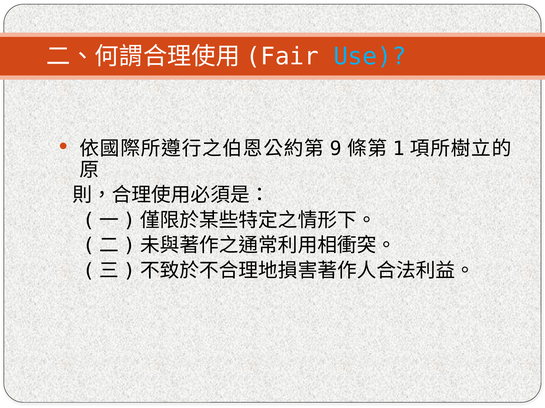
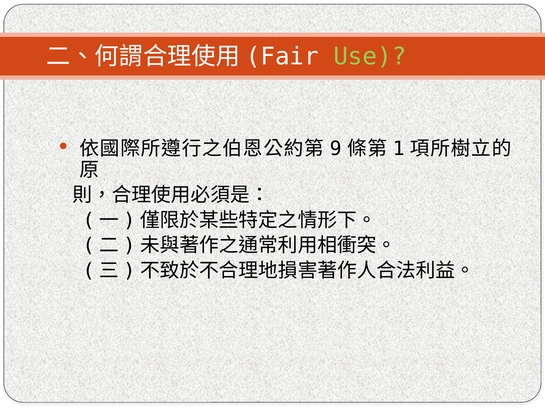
Use colour: light blue -> light green (370, 57)
